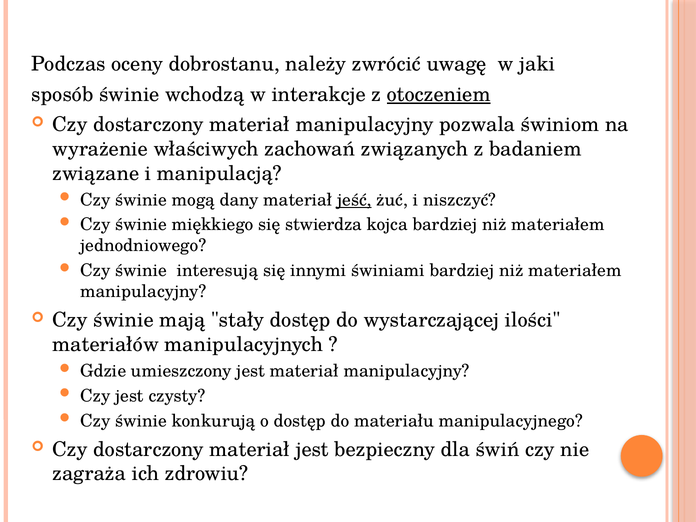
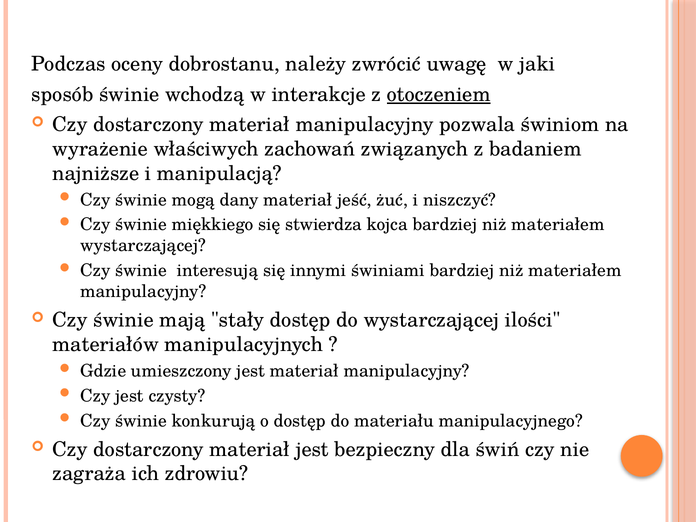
związane: związane -> najniższe (96, 173)
jeść underline: present -> none (354, 200)
jednodniowego: jednodniowego -> wystarczającej (143, 246)
